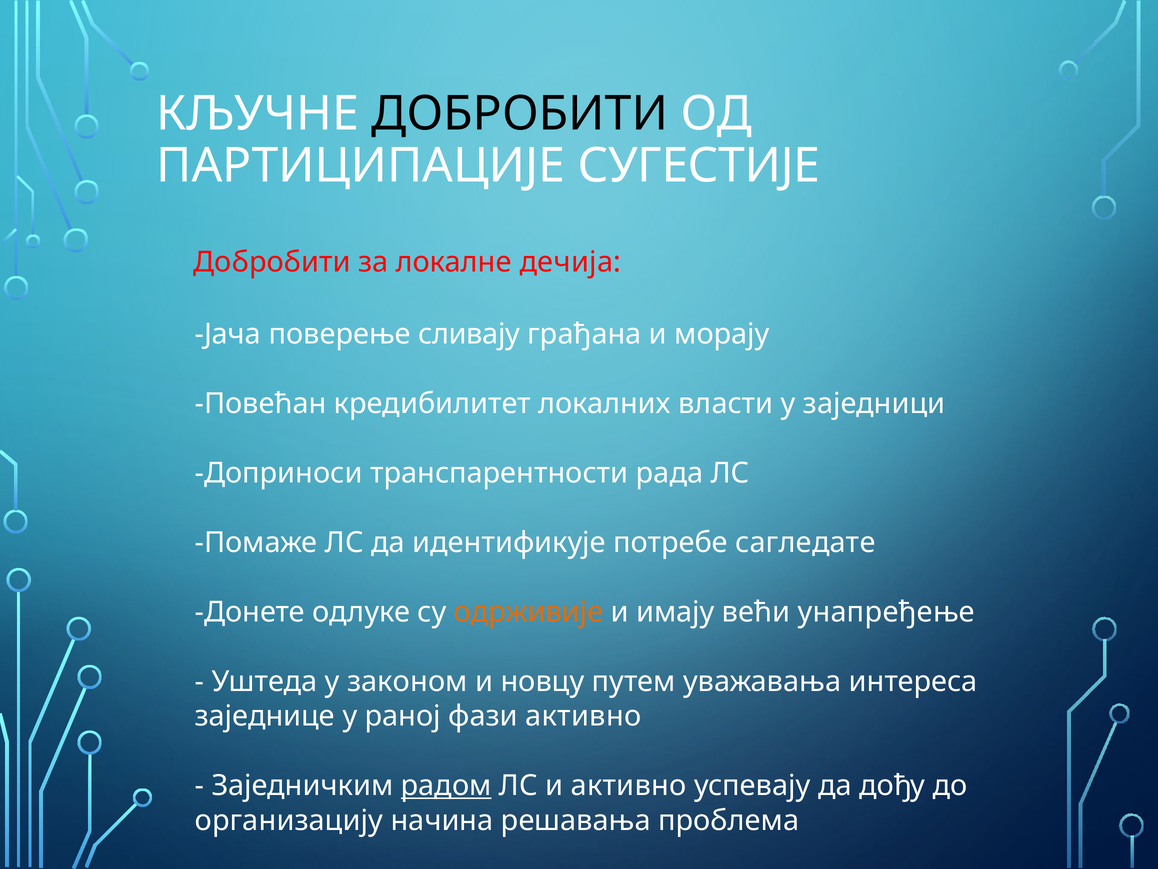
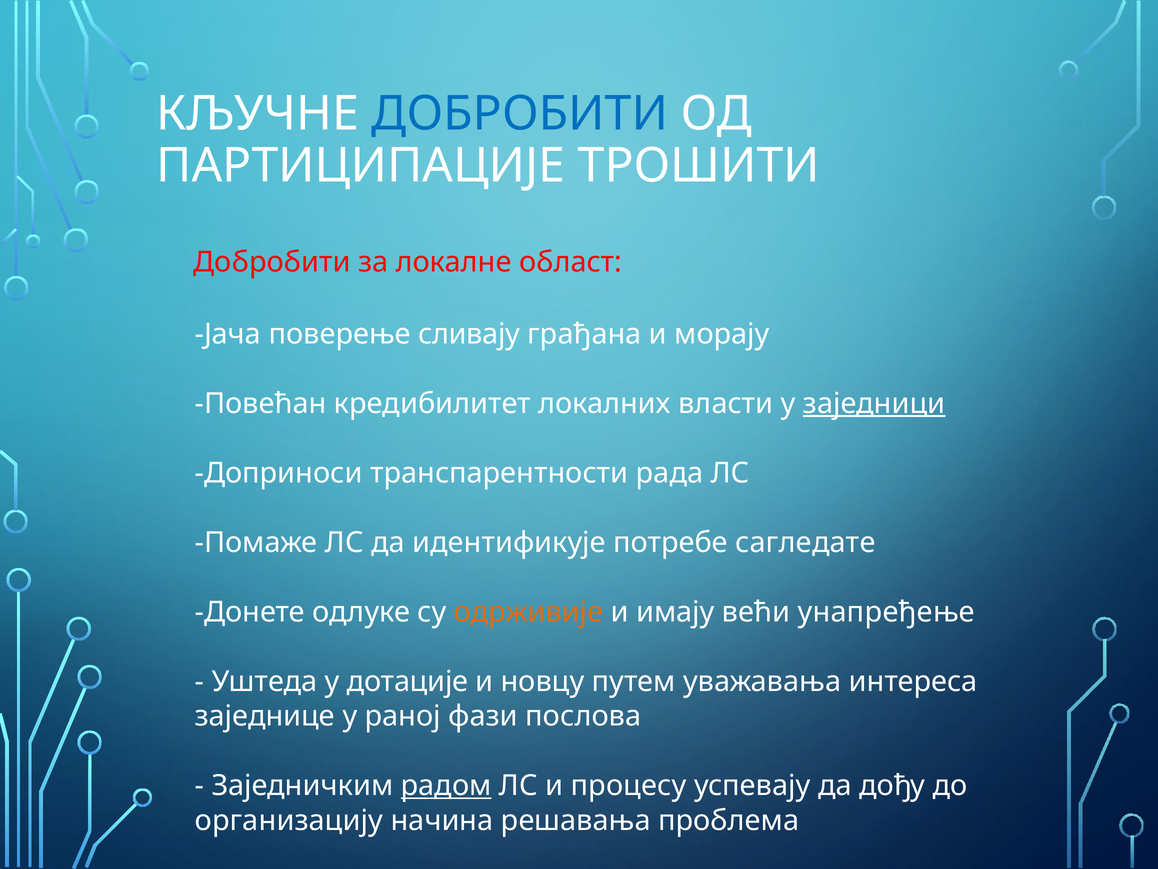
ДОБРОБИТИ colour: black -> blue (520, 114)
СУГЕСТИЈЕ: СУГЕСТИЈЕ -> ТРОШИТИ (699, 166)
дечија: дечија -> област (571, 262)
заједници underline: none -> present (874, 403)
законом: законом -> дотације (408, 681)
фази активно: активно -> послова (583, 716)
и активно: активно -> процесу (629, 785)
